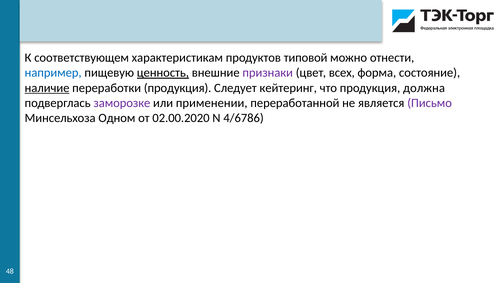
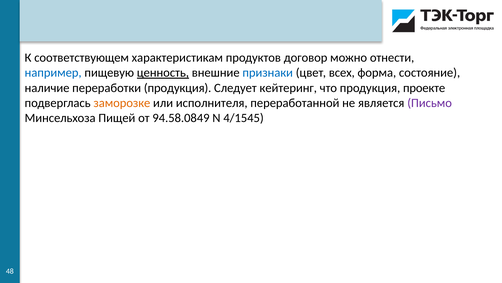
типовой: типовой -> договор (306, 58)
признаки colour: purple -> blue (268, 73)
наличие underline: present -> none (47, 88)
должна: должна -> проекте (424, 88)
заморозке colour: purple -> orange (122, 103)
применении: применении -> исполнителя (212, 103)
Одном: Одном -> Пищей (117, 118)
02.00.2020: 02.00.2020 -> 94.58.0849 (181, 118)
4/6786: 4/6786 -> 4/1545 (244, 118)
